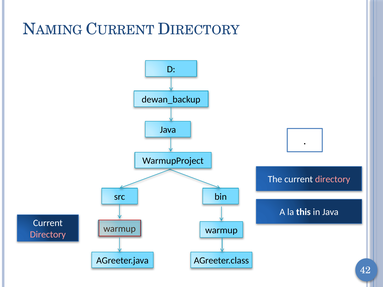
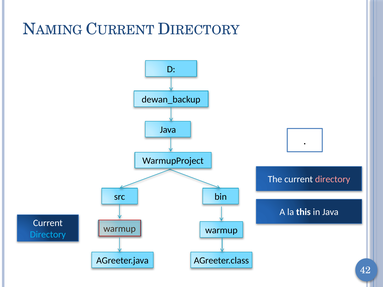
Directory colour: pink -> light blue (48, 235)
